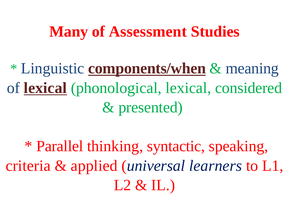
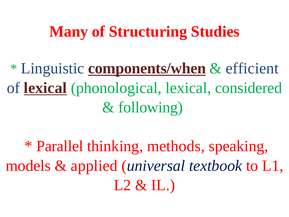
Assessment: Assessment -> Structuring (148, 31)
meaning: meaning -> efficient (252, 68)
presented: presented -> following (151, 107)
syntactic: syntactic -> methods (176, 146)
criteria: criteria -> models (28, 165)
learners: learners -> textbook (216, 165)
